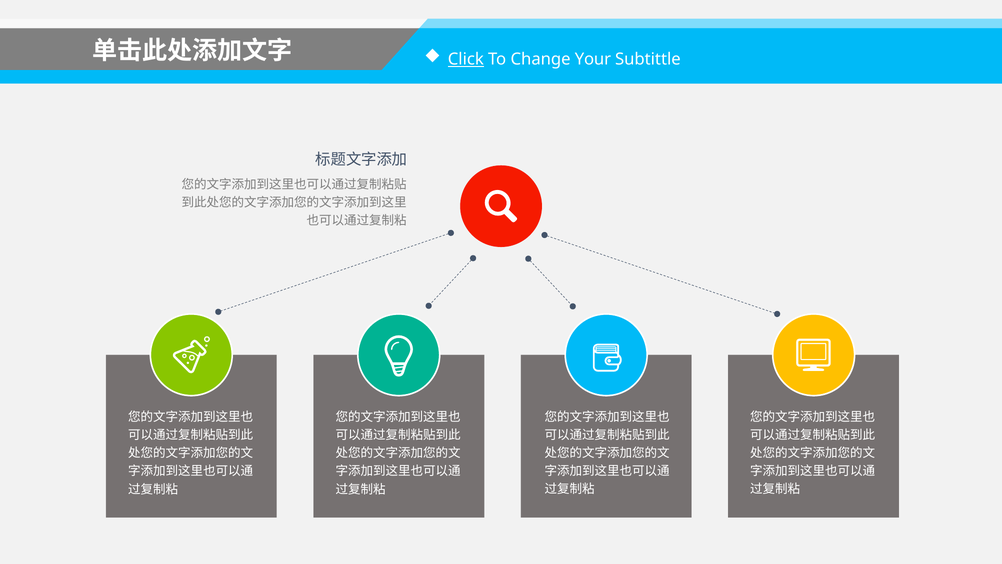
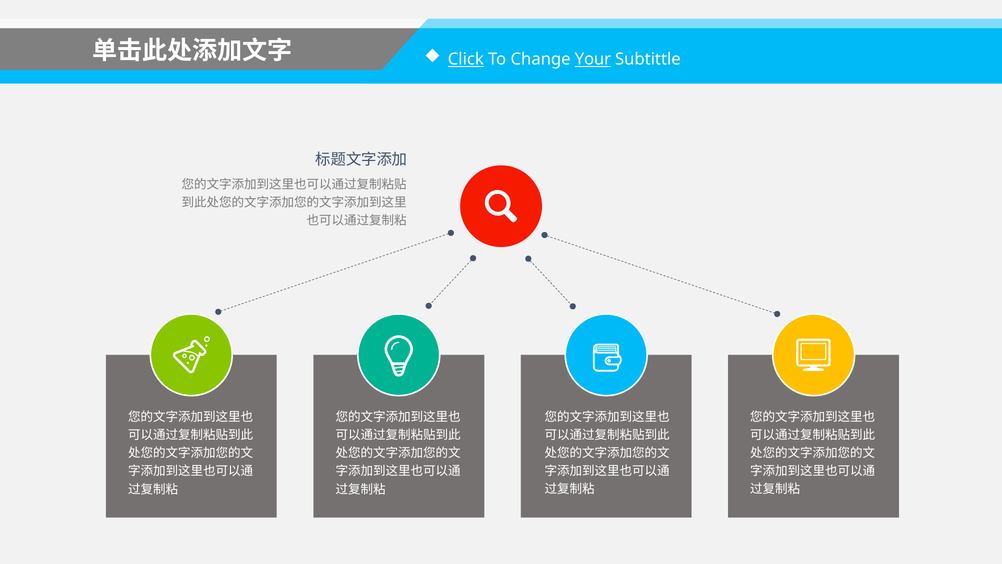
Your underline: none -> present (593, 59)
